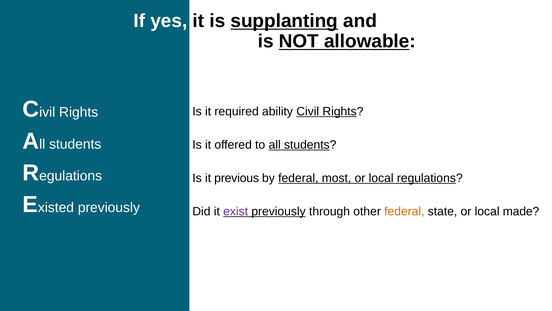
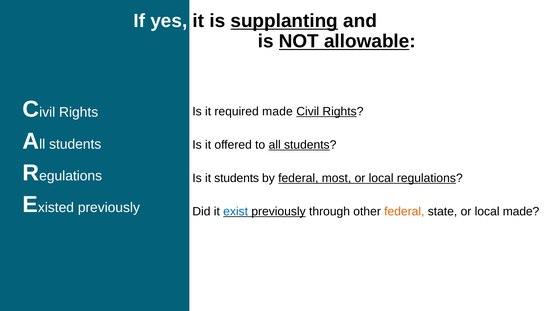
required ability: ability -> made (277, 111)
it previous: previous -> students (237, 178)
exist colour: purple -> blue (236, 211)
